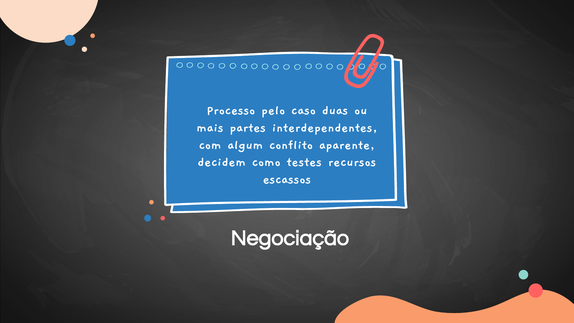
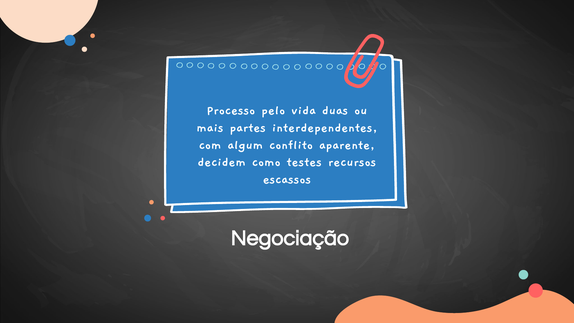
caso: caso -> vida (304, 110)
